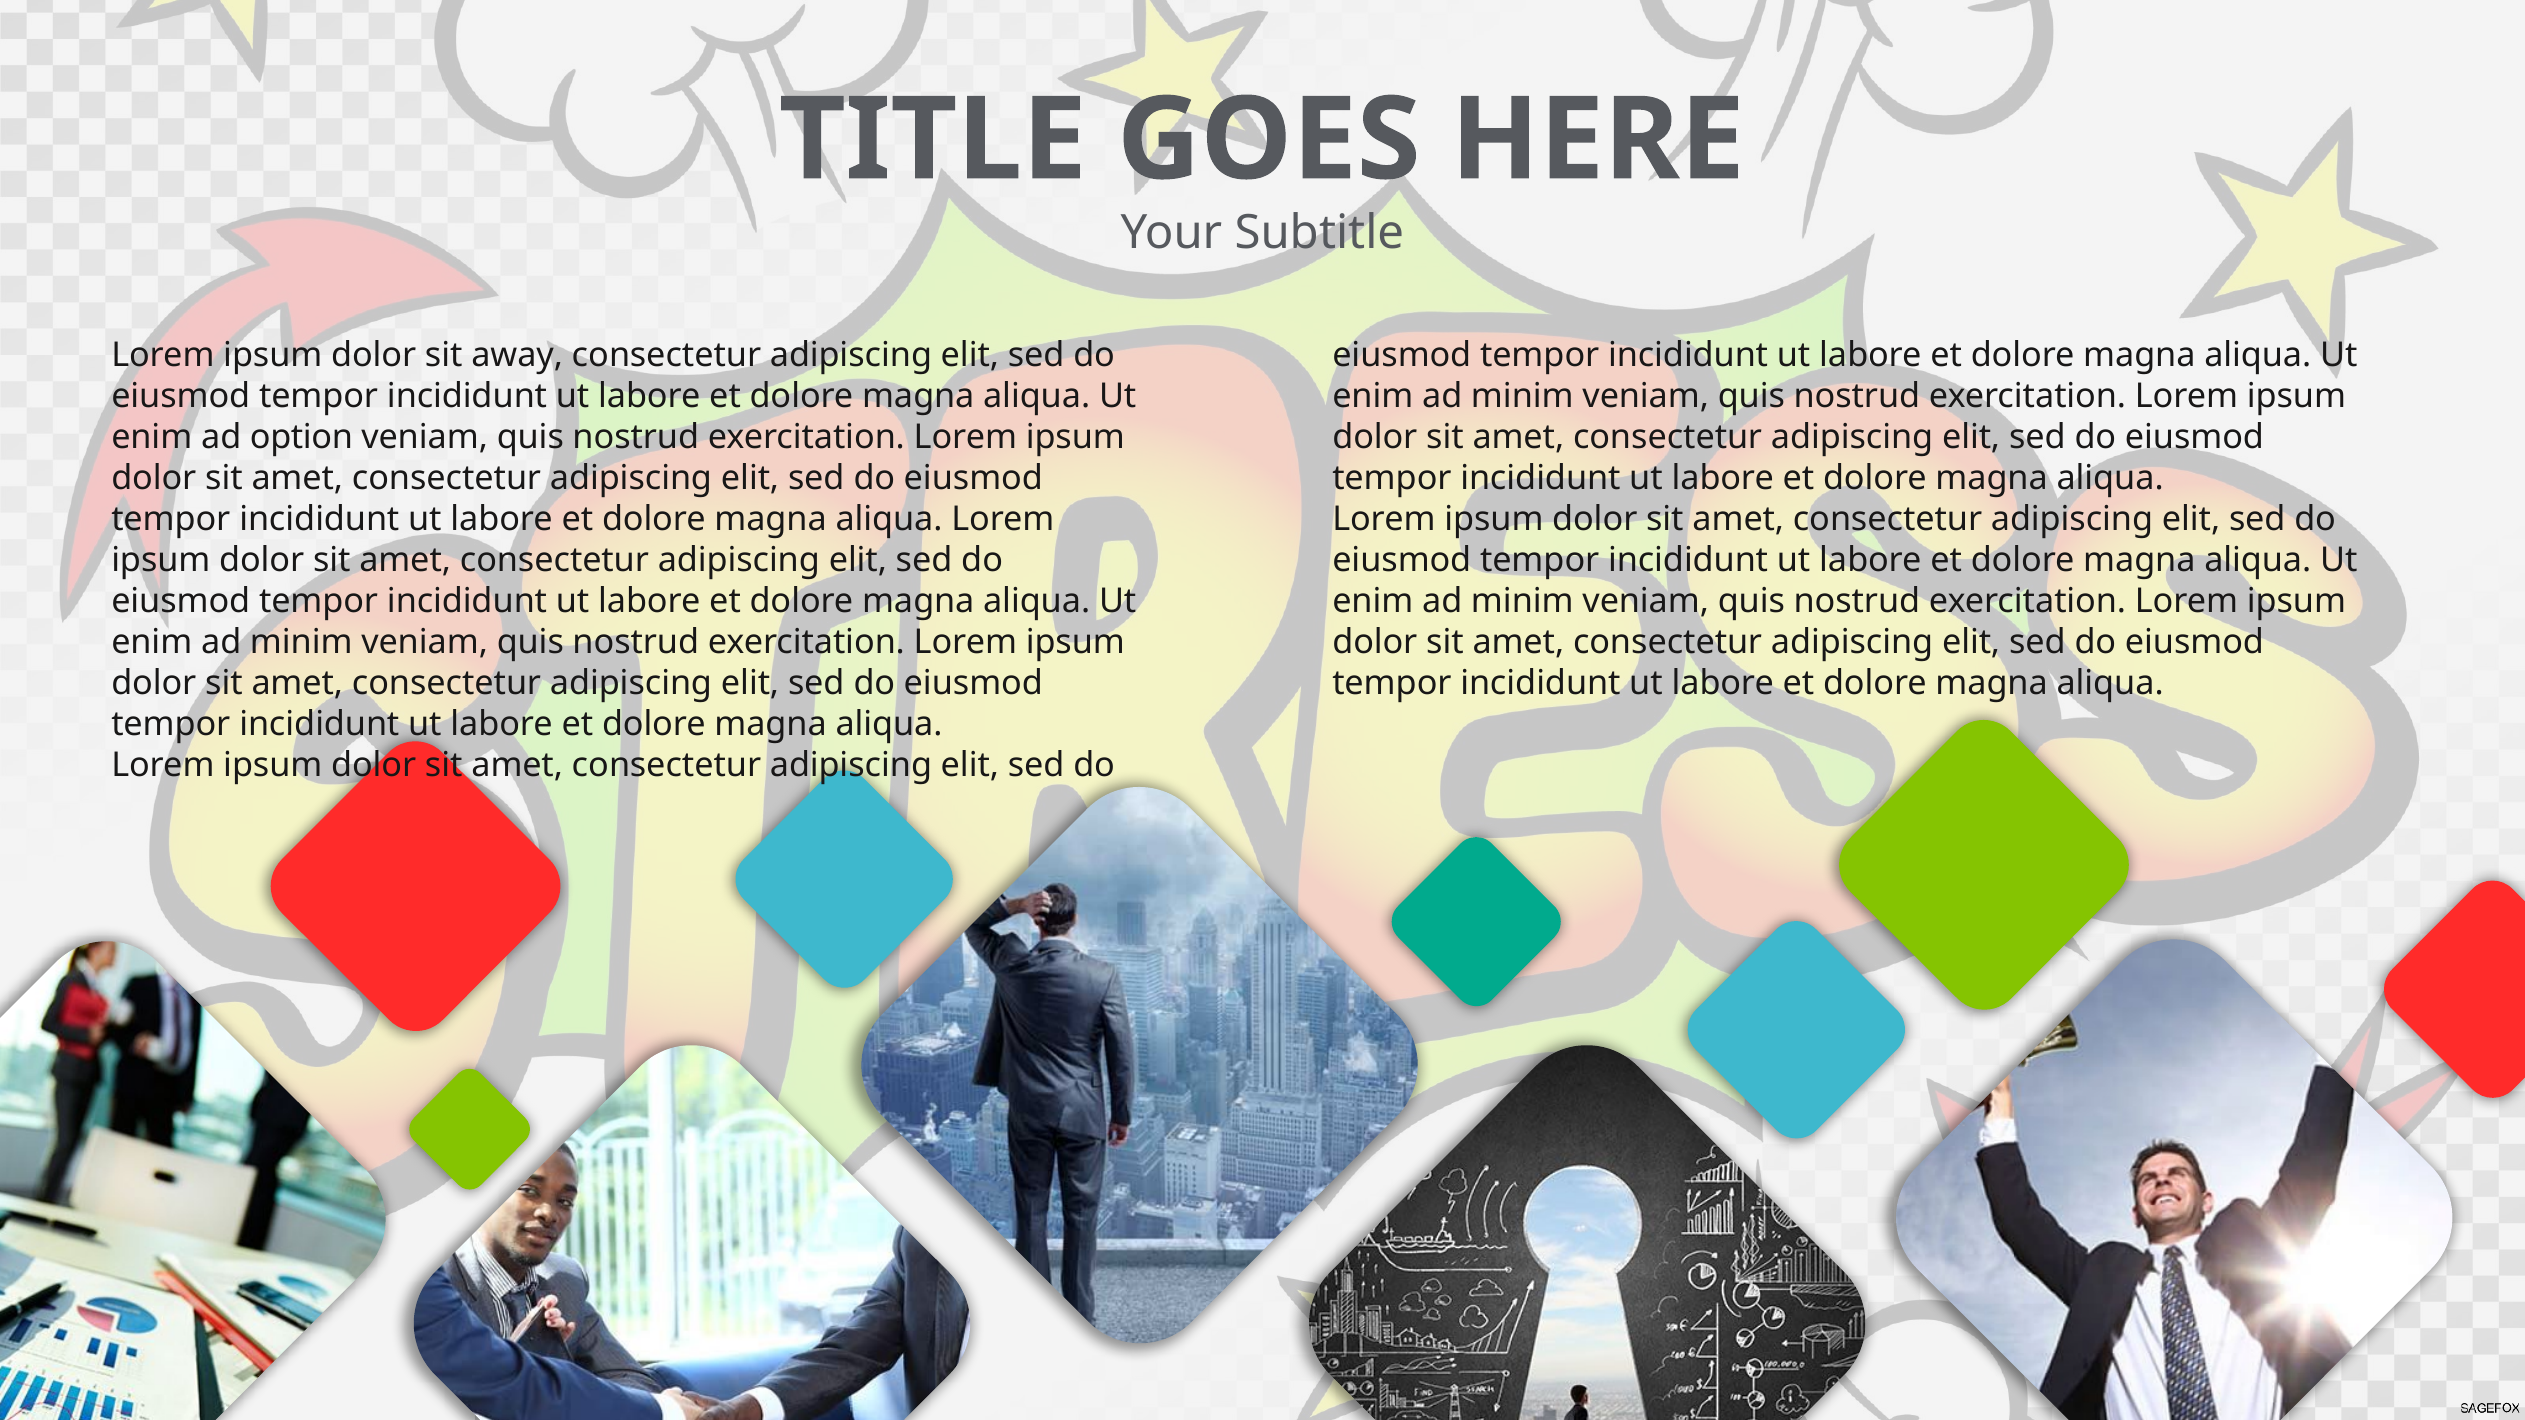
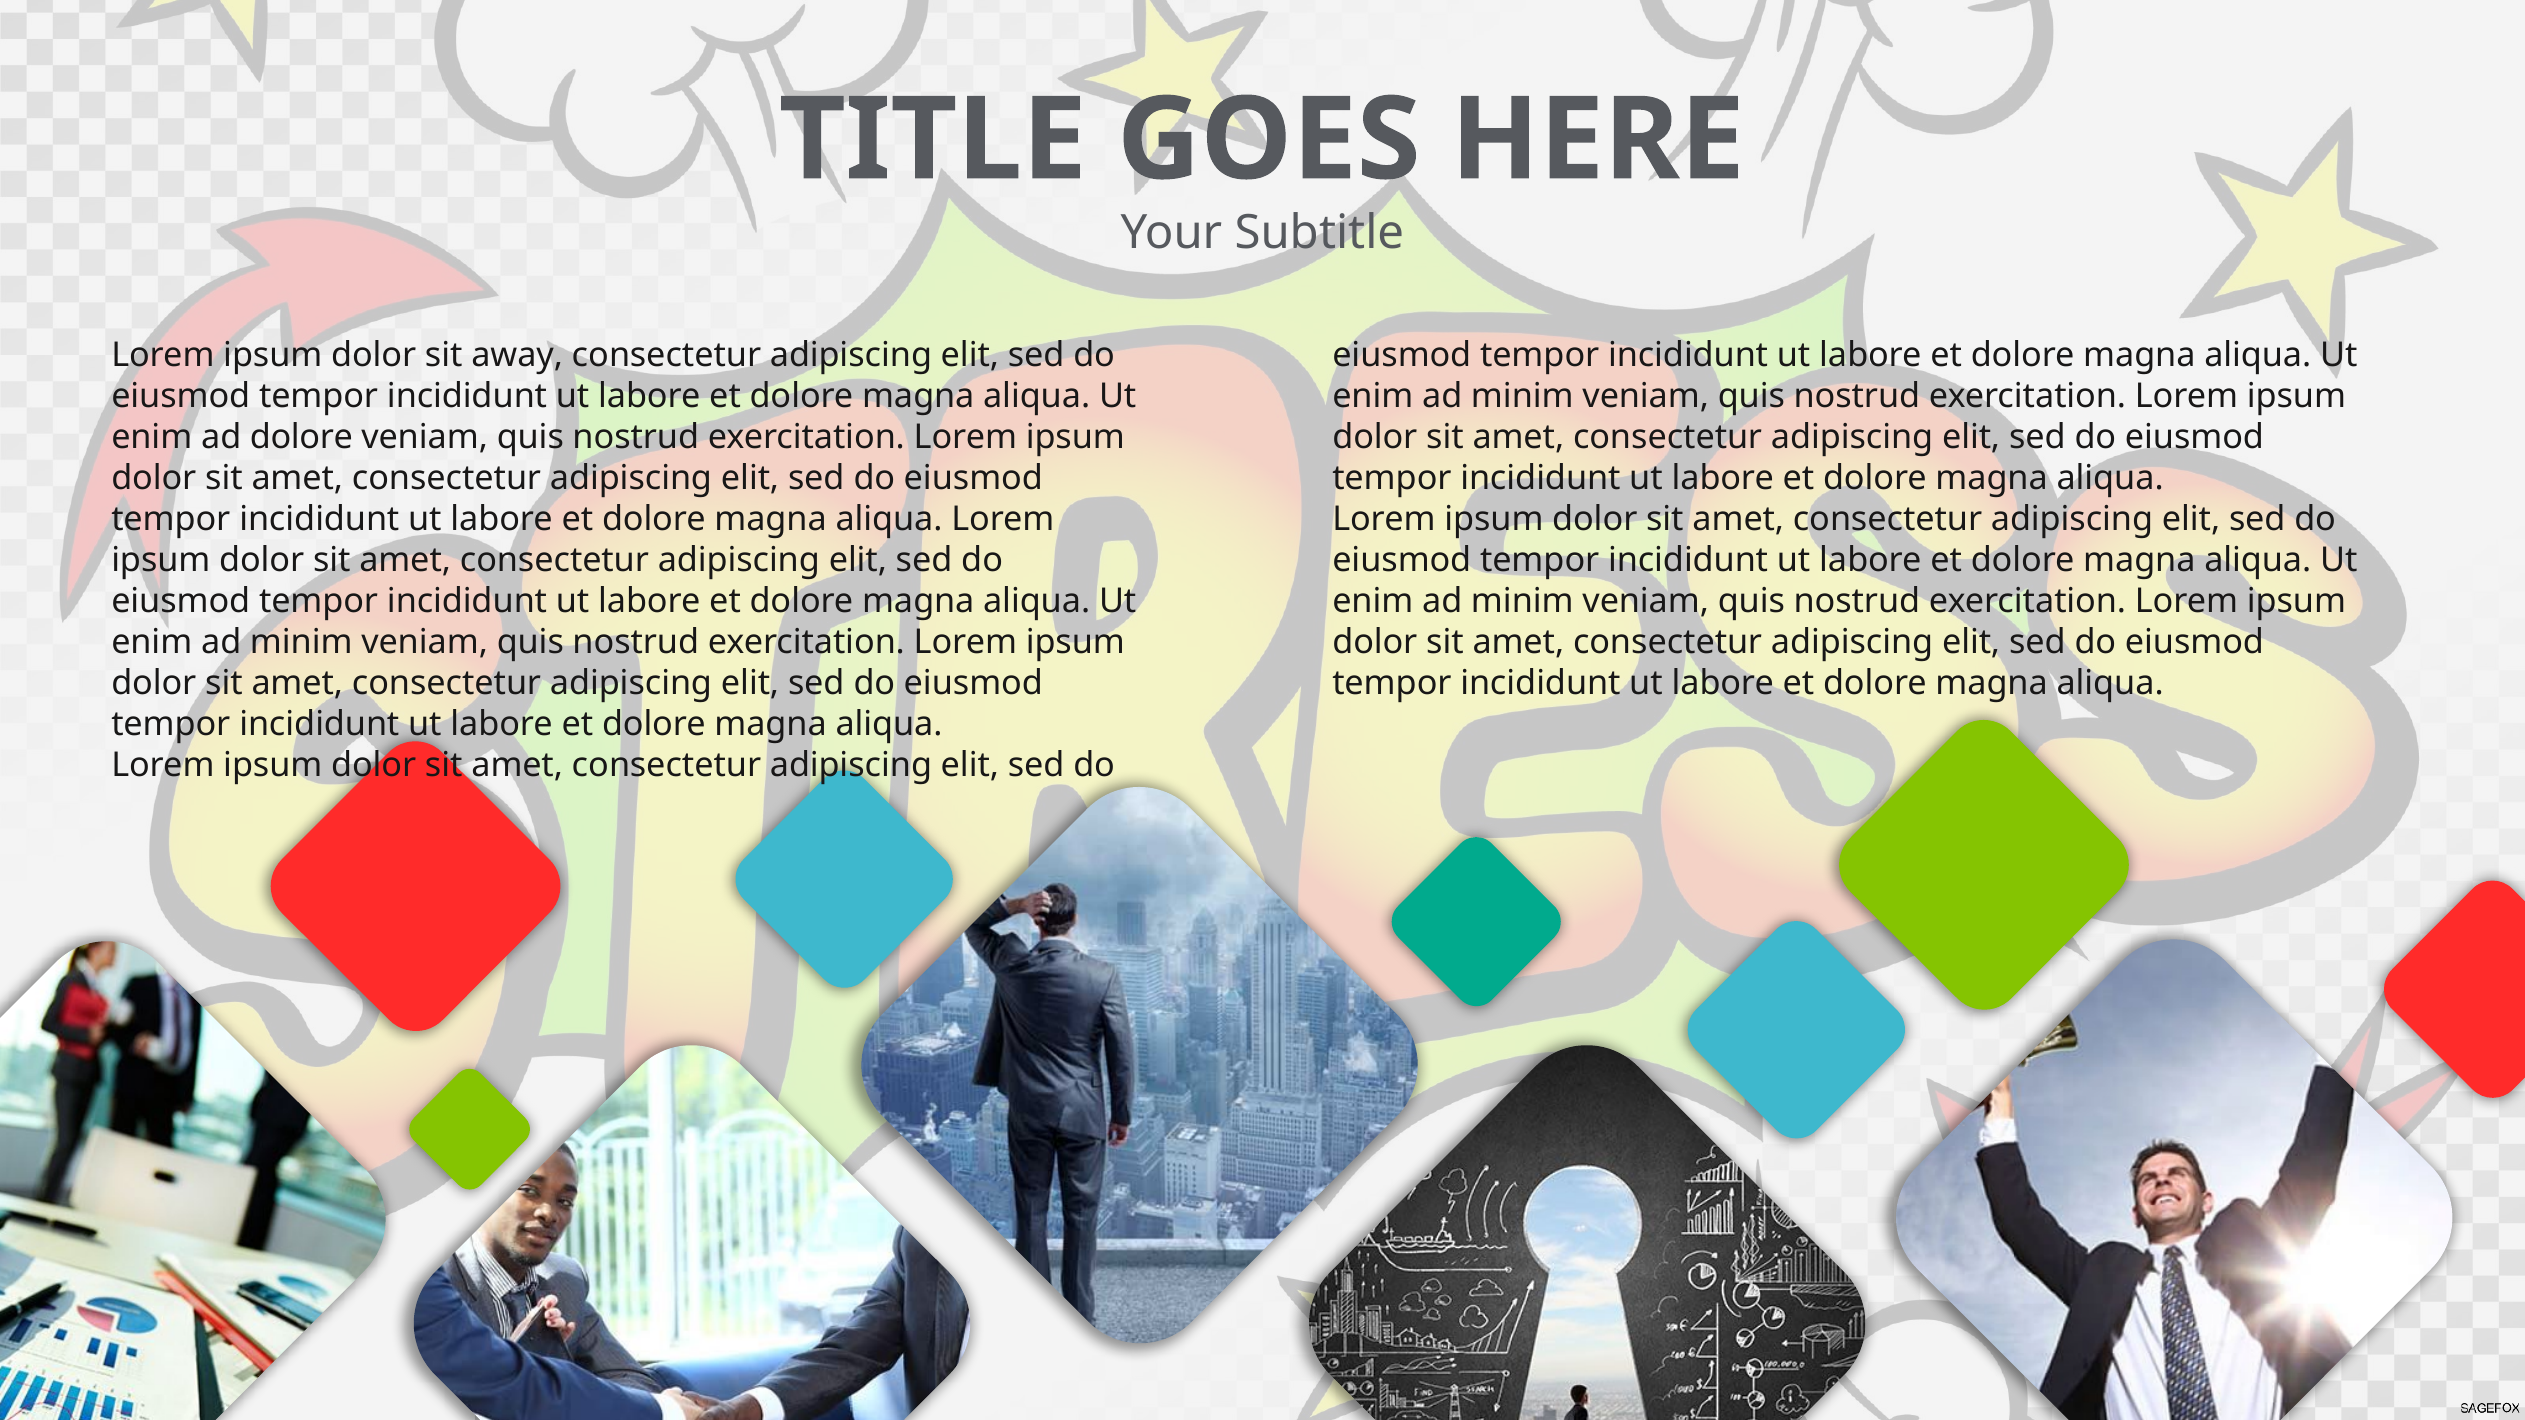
ad option: option -> dolore (301, 437)
